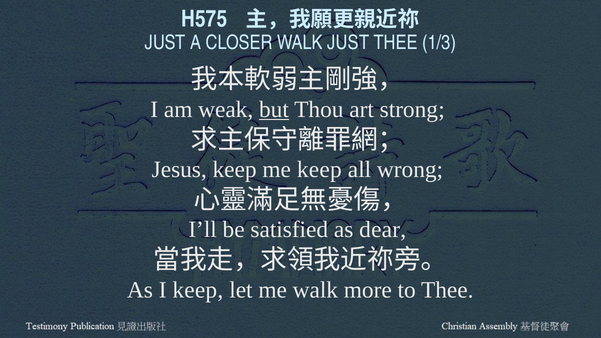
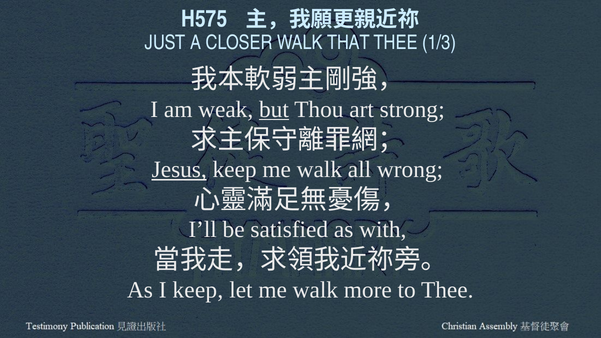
WALK JUST: JUST -> THAT (348, 43)
Jesus underline: none -> present (179, 170)
keep me keep: keep -> walk (319, 170)
dear: dear -> with (383, 230)
